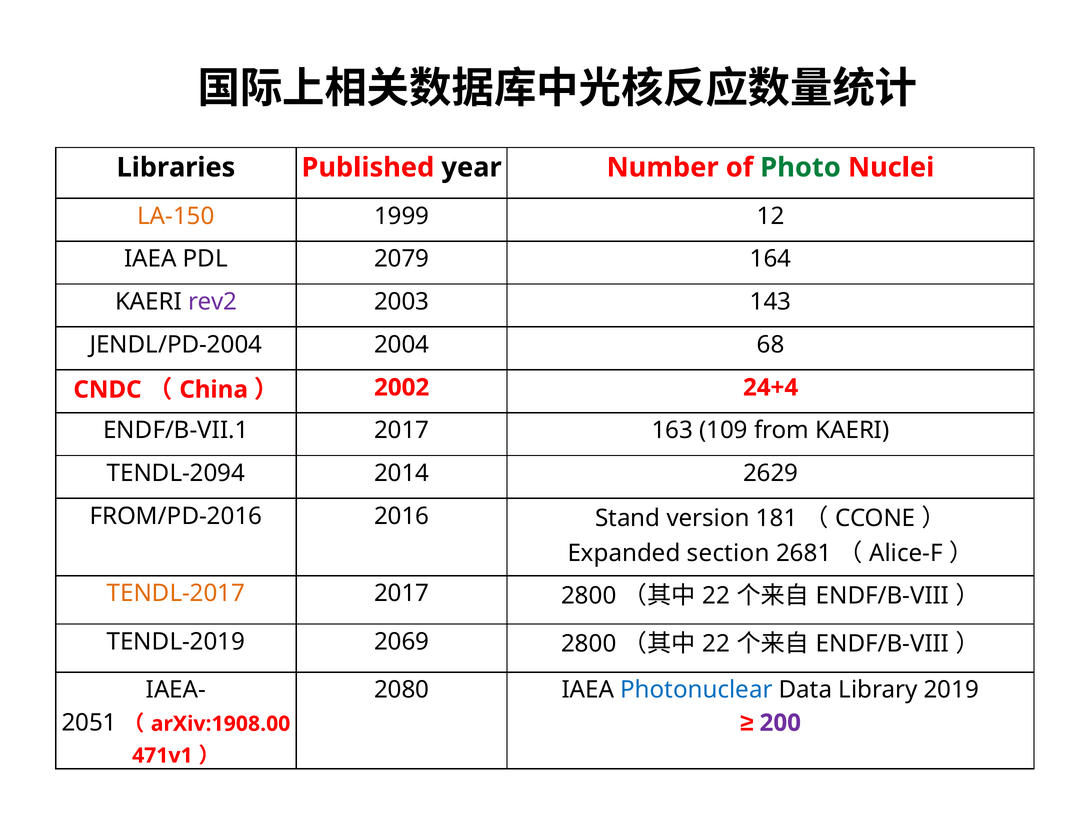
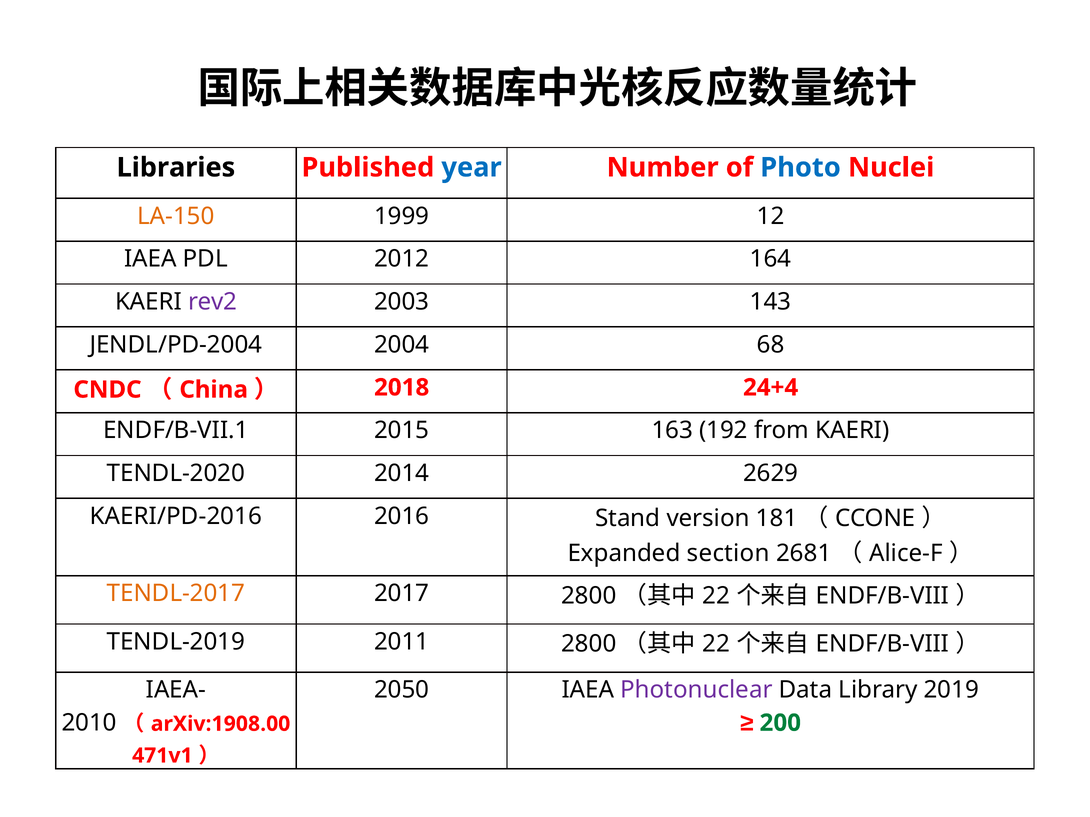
year colour: black -> blue (472, 168)
Photo colour: green -> blue (801, 168)
2079: 2079 -> 2012 (402, 259)
2002: 2002 -> 2018 (402, 388)
ENDF/B-VII.1 2017: 2017 -> 2015 (402, 431)
109: 109 -> 192 (723, 431)
TENDL-2094: TENDL-2094 -> TENDL-2020 (176, 474)
FROM/PD-2016: FROM/PD-2016 -> KAERI/PD-2016 (176, 516)
2069: 2069 -> 2011 (402, 642)
2080: 2080 -> 2050 (402, 690)
Photonuclear colour: blue -> purple (696, 690)
200 colour: purple -> green (780, 723)
2051: 2051 -> 2010 (89, 723)
